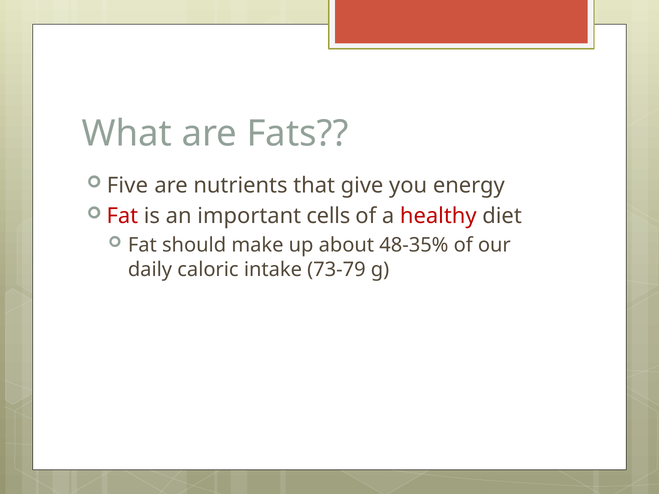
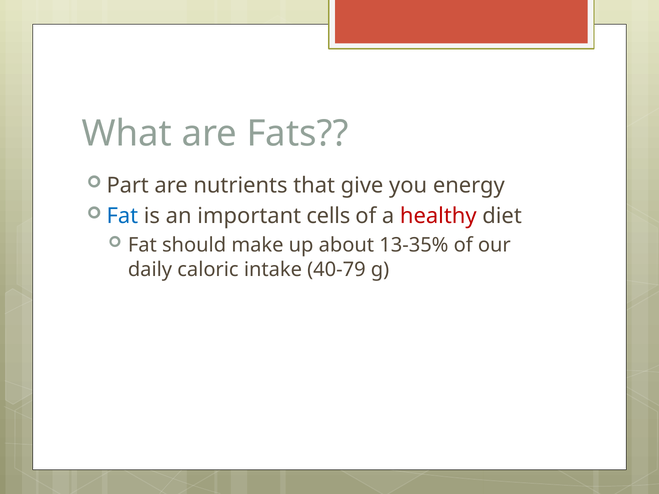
Five: Five -> Part (128, 185)
Fat colour: red -> blue (122, 216)
48-35%: 48-35% -> 13-35% (414, 245)
73-79: 73-79 -> 40-79 (336, 270)
